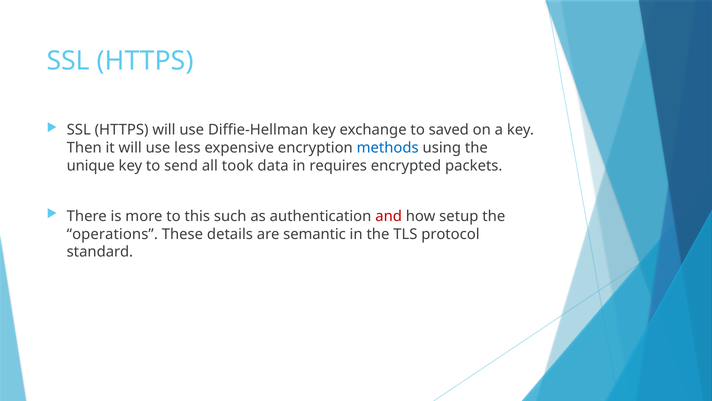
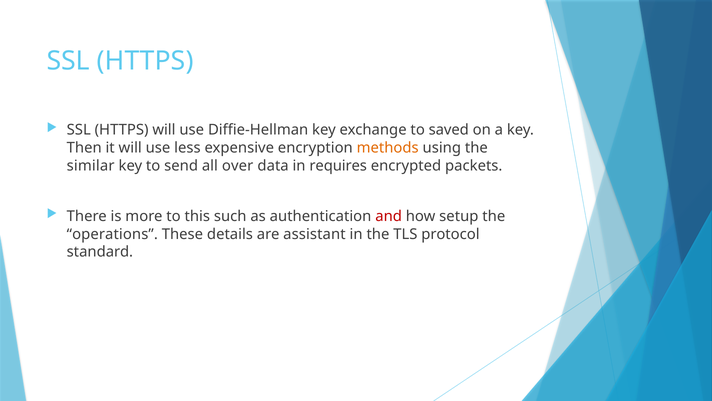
methods colour: blue -> orange (388, 148)
unique: unique -> similar (91, 165)
took: took -> over (238, 165)
semantic: semantic -> assistant (314, 234)
